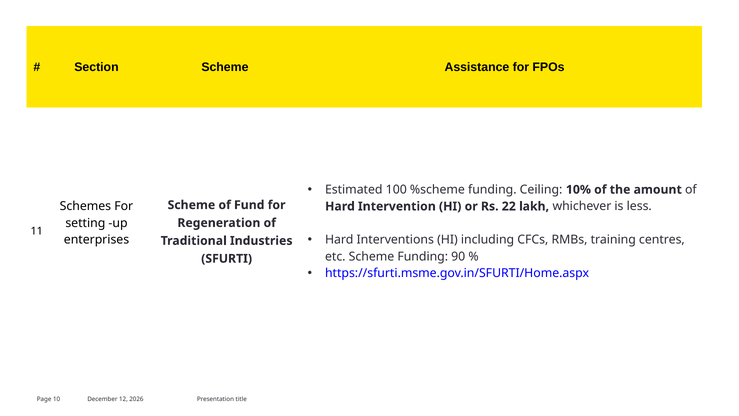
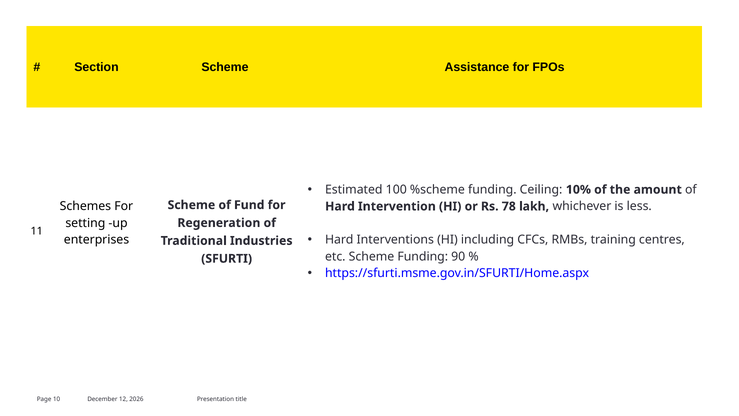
22: 22 -> 78 (509, 206)
